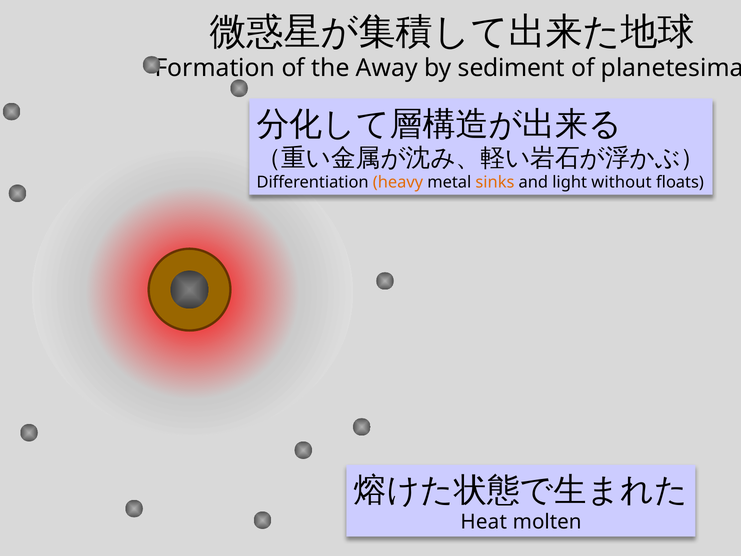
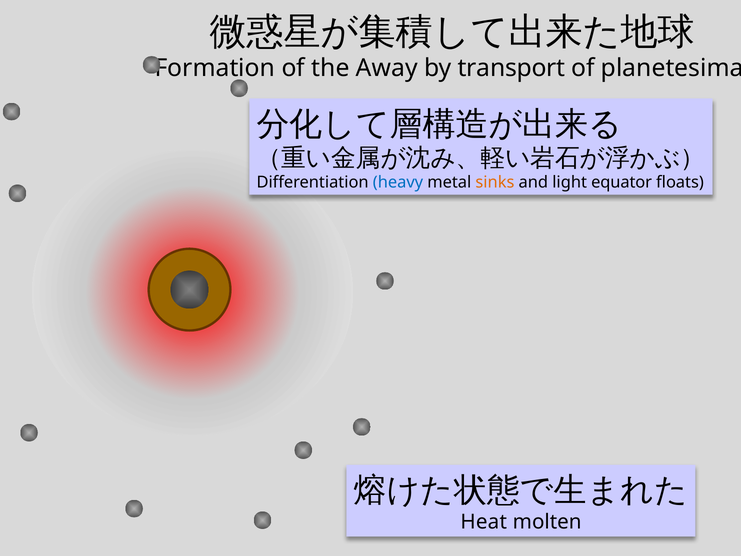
sediment: sediment -> transport (511, 68)
heavy colour: orange -> blue (398, 182)
without: without -> equator (622, 182)
